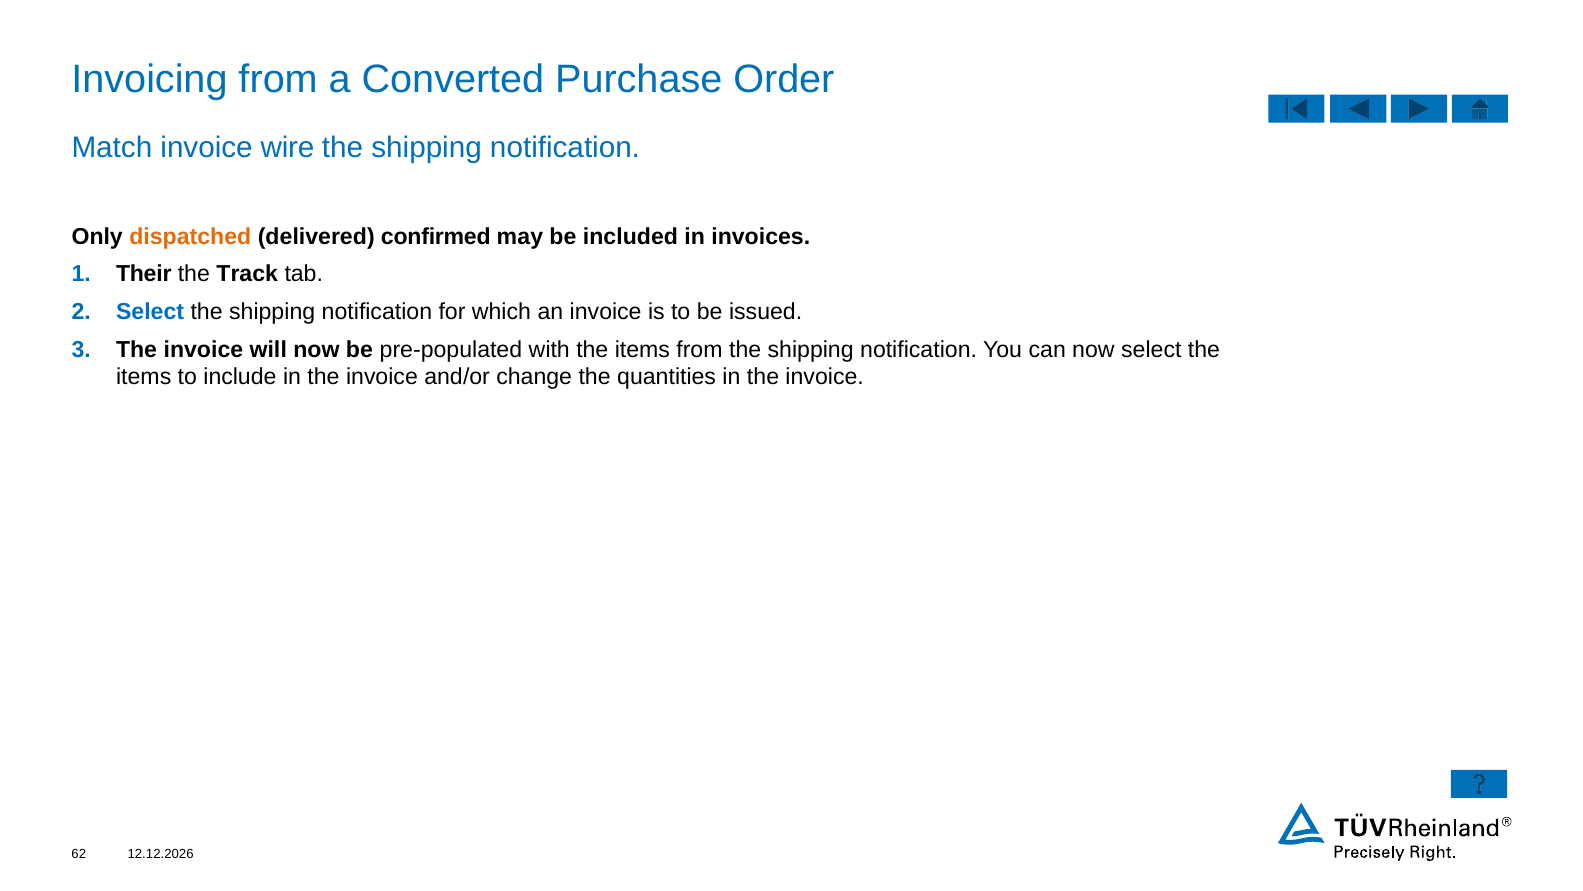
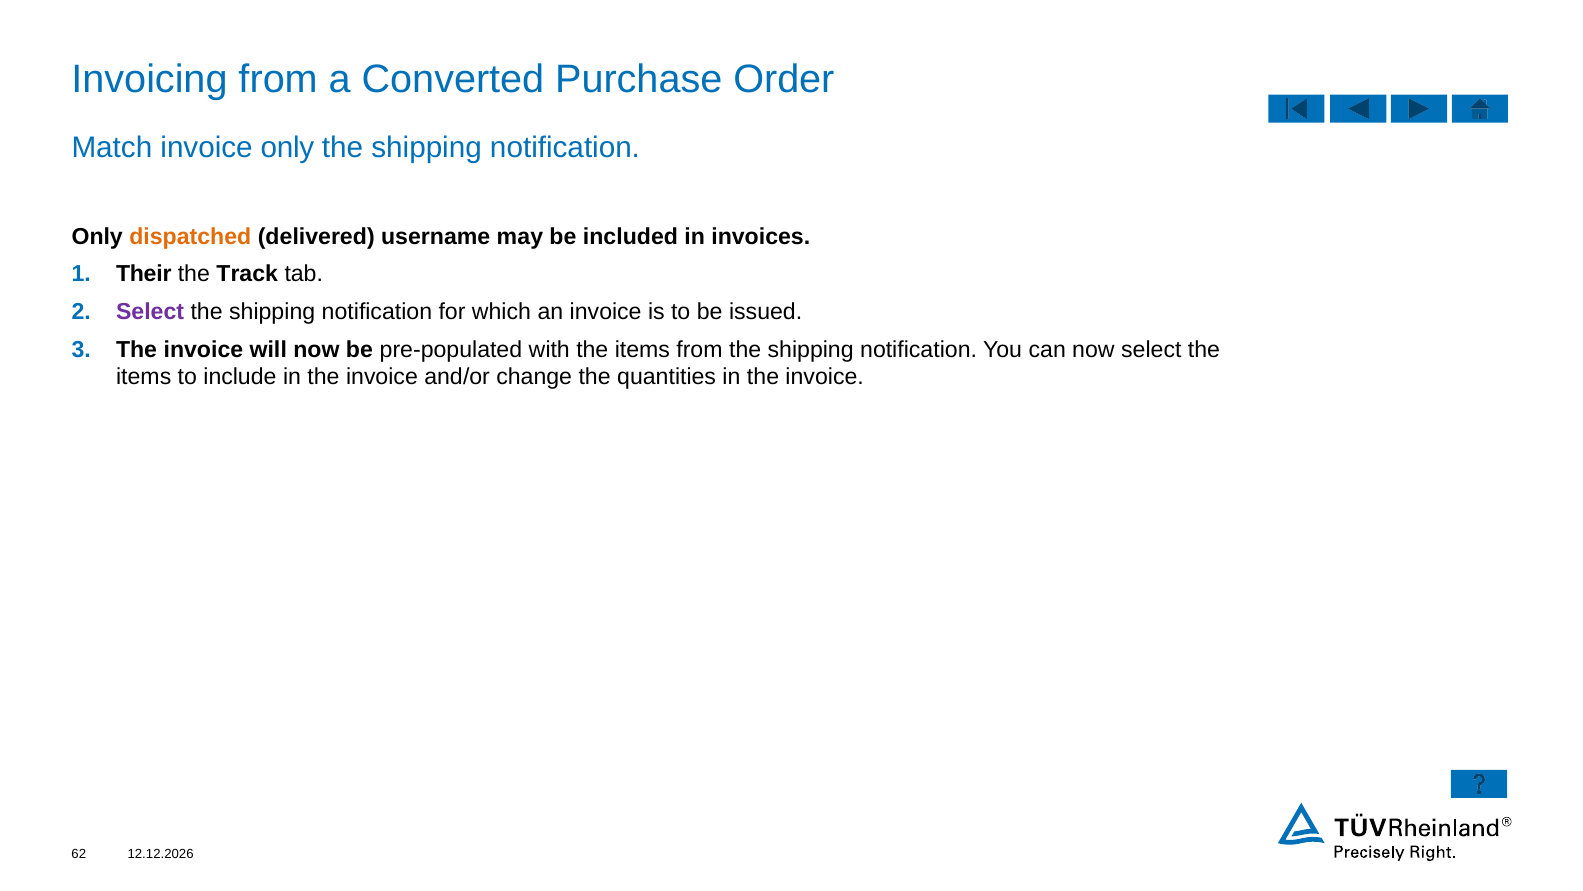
invoice wire: wire -> only (288, 147)
confirmed: confirmed -> username (436, 236)
Select colour: blue -> purple (150, 312)
